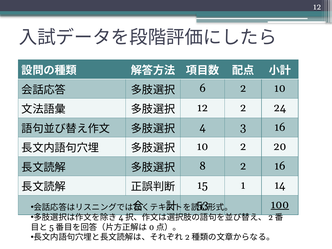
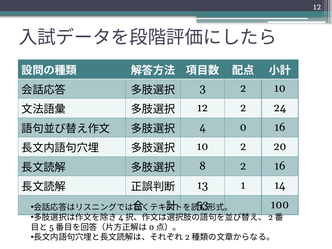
6: 6 -> 3 (203, 88)
3: 3 -> 0 (243, 127)
15: 15 -> 13 (203, 185)
100 underline: present -> none (280, 205)
